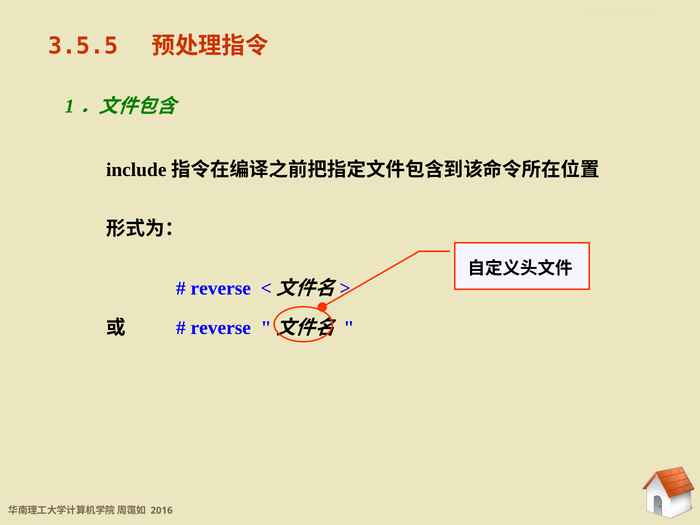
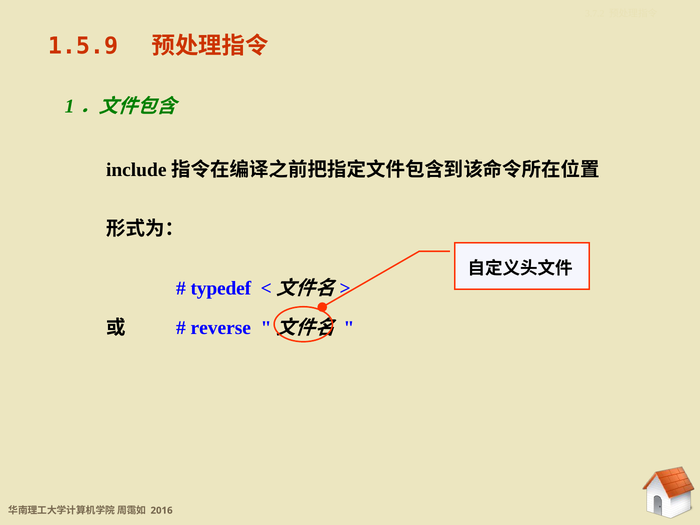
3.5.5: 3.5.5 -> 1.5.9 (83, 46)
reverse: reverse -> typedef (221, 288)
